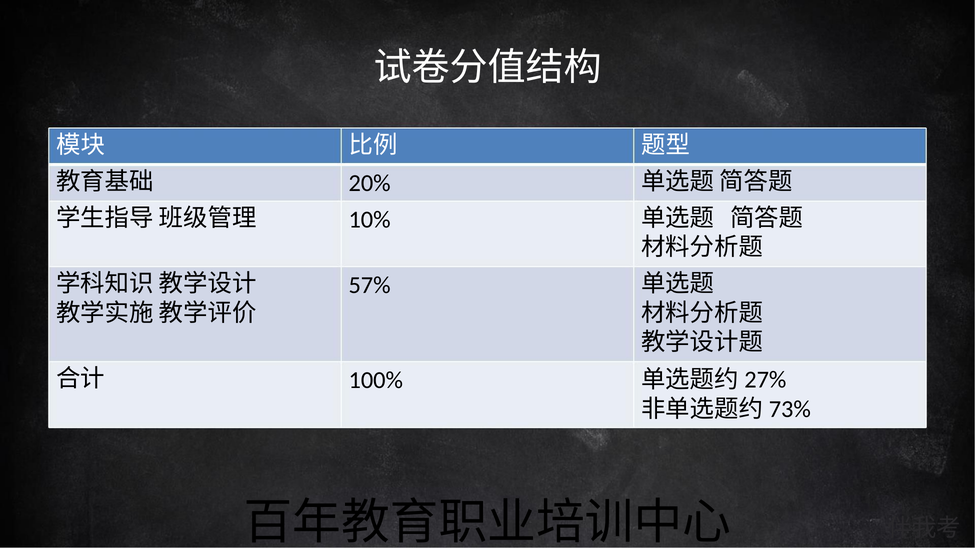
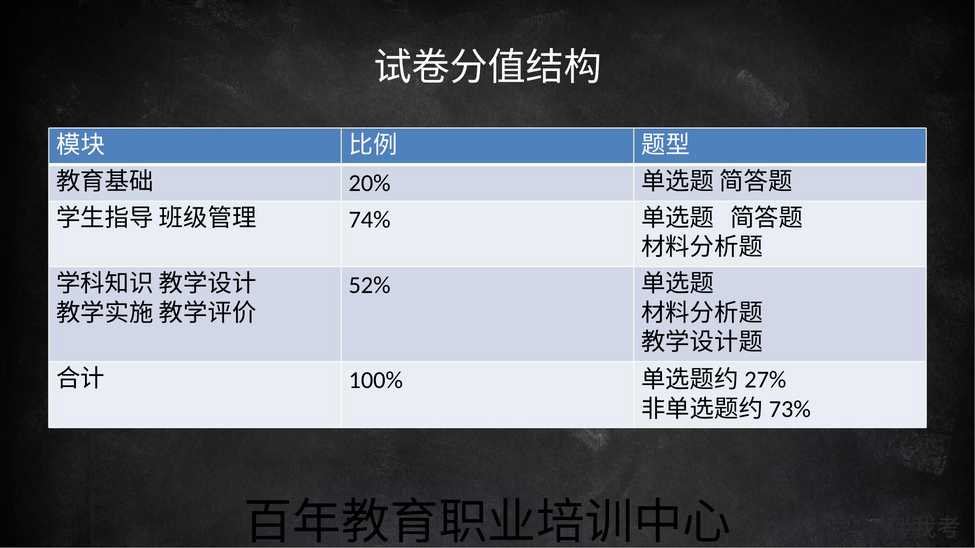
10%: 10% -> 74% (370, 220)
57%: 57% -> 52% (370, 286)
